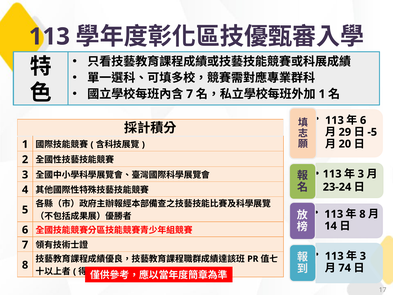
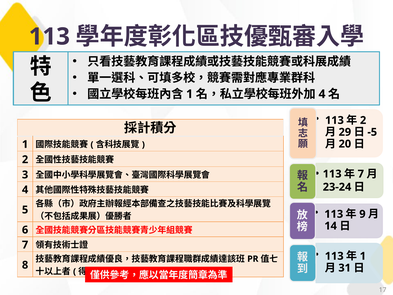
7: 7 -> 1 (190, 94)
1: 1 -> 4 (322, 94)
6: 6 -> 2 (363, 120)
3: 3 -> 7 (361, 174)
8: 8 -> 9 (362, 214)
3: 3 -> 1 (363, 256)
74: 74 -> 31 (345, 268)
